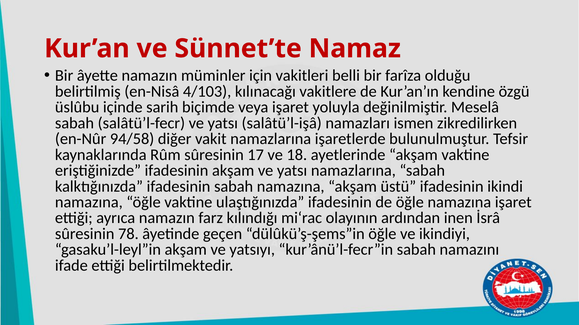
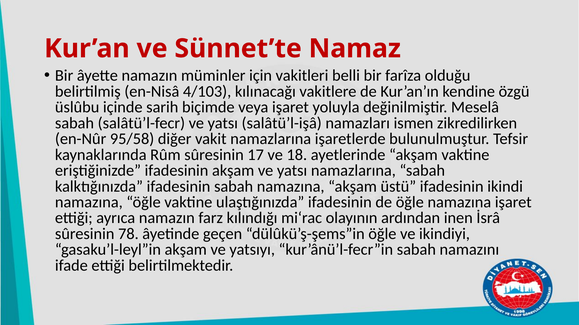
94/58: 94/58 -> 95/58 (132, 139)
